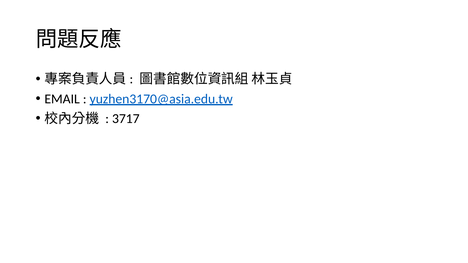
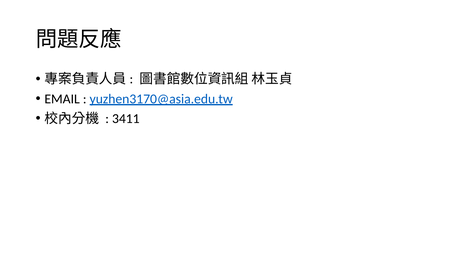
3717: 3717 -> 3411 (126, 119)
